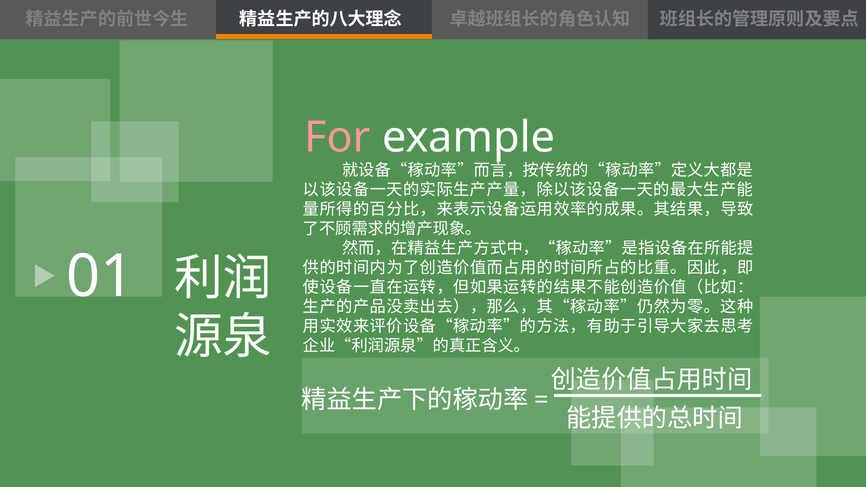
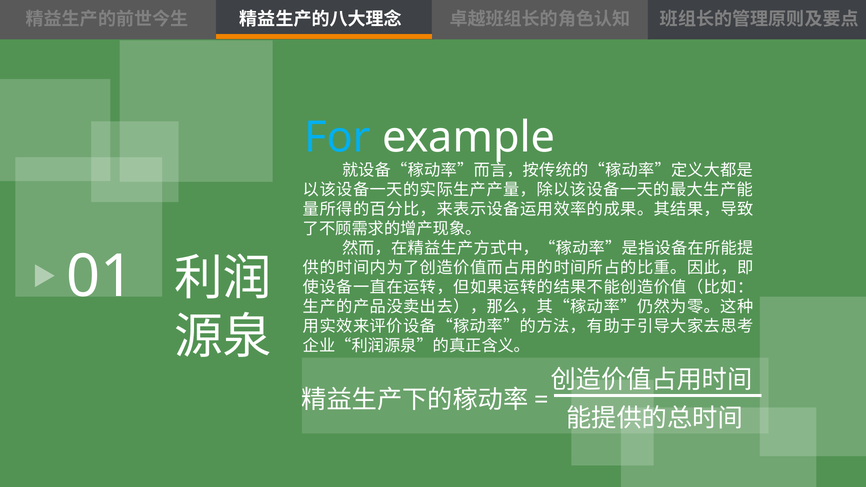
For colour: pink -> light blue (338, 138)
